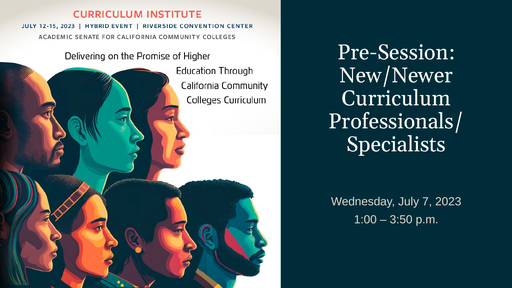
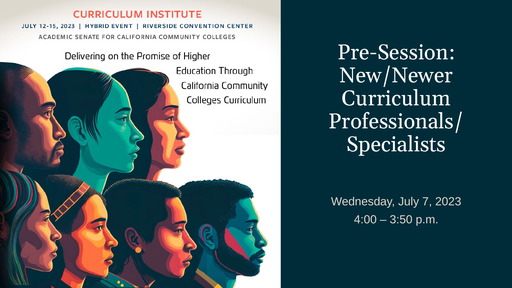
1:00: 1:00 -> 4:00 (365, 220)
